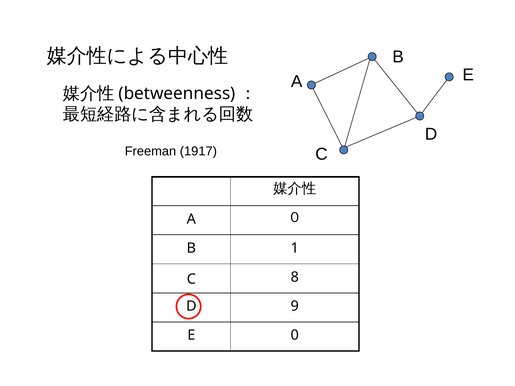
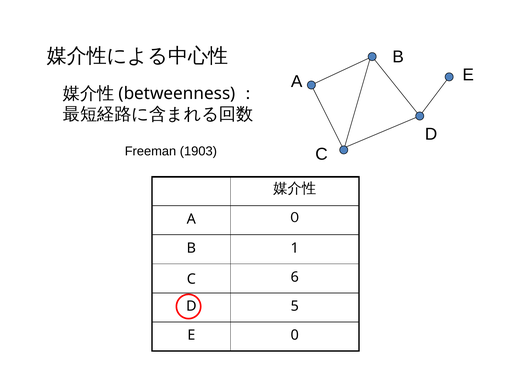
1917: 1917 -> 1903 (198, 152)
8: 8 -> 6 (295, 277)
9: 9 -> 5 (295, 306)
